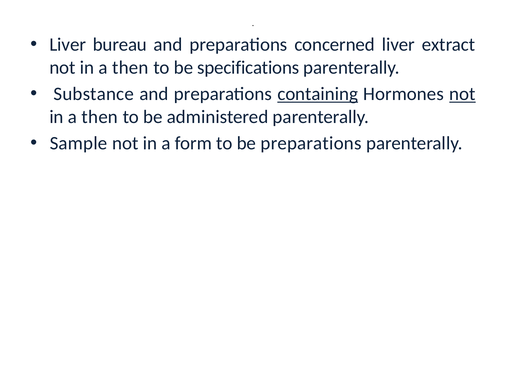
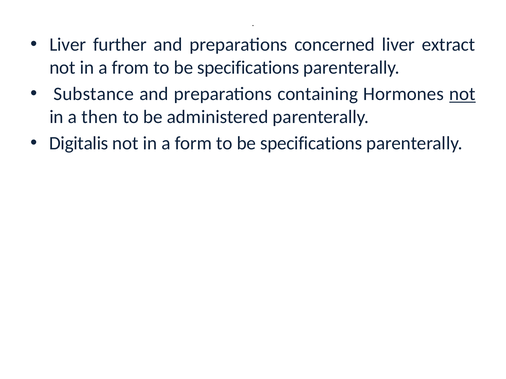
bureau: bureau -> further (120, 45)
then: then -> from (131, 68)
containing underline: present -> none (318, 94)
Sample: Sample -> Digitalis (79, 144)
form to be preparations: preparations -> specifications (311, 144)
